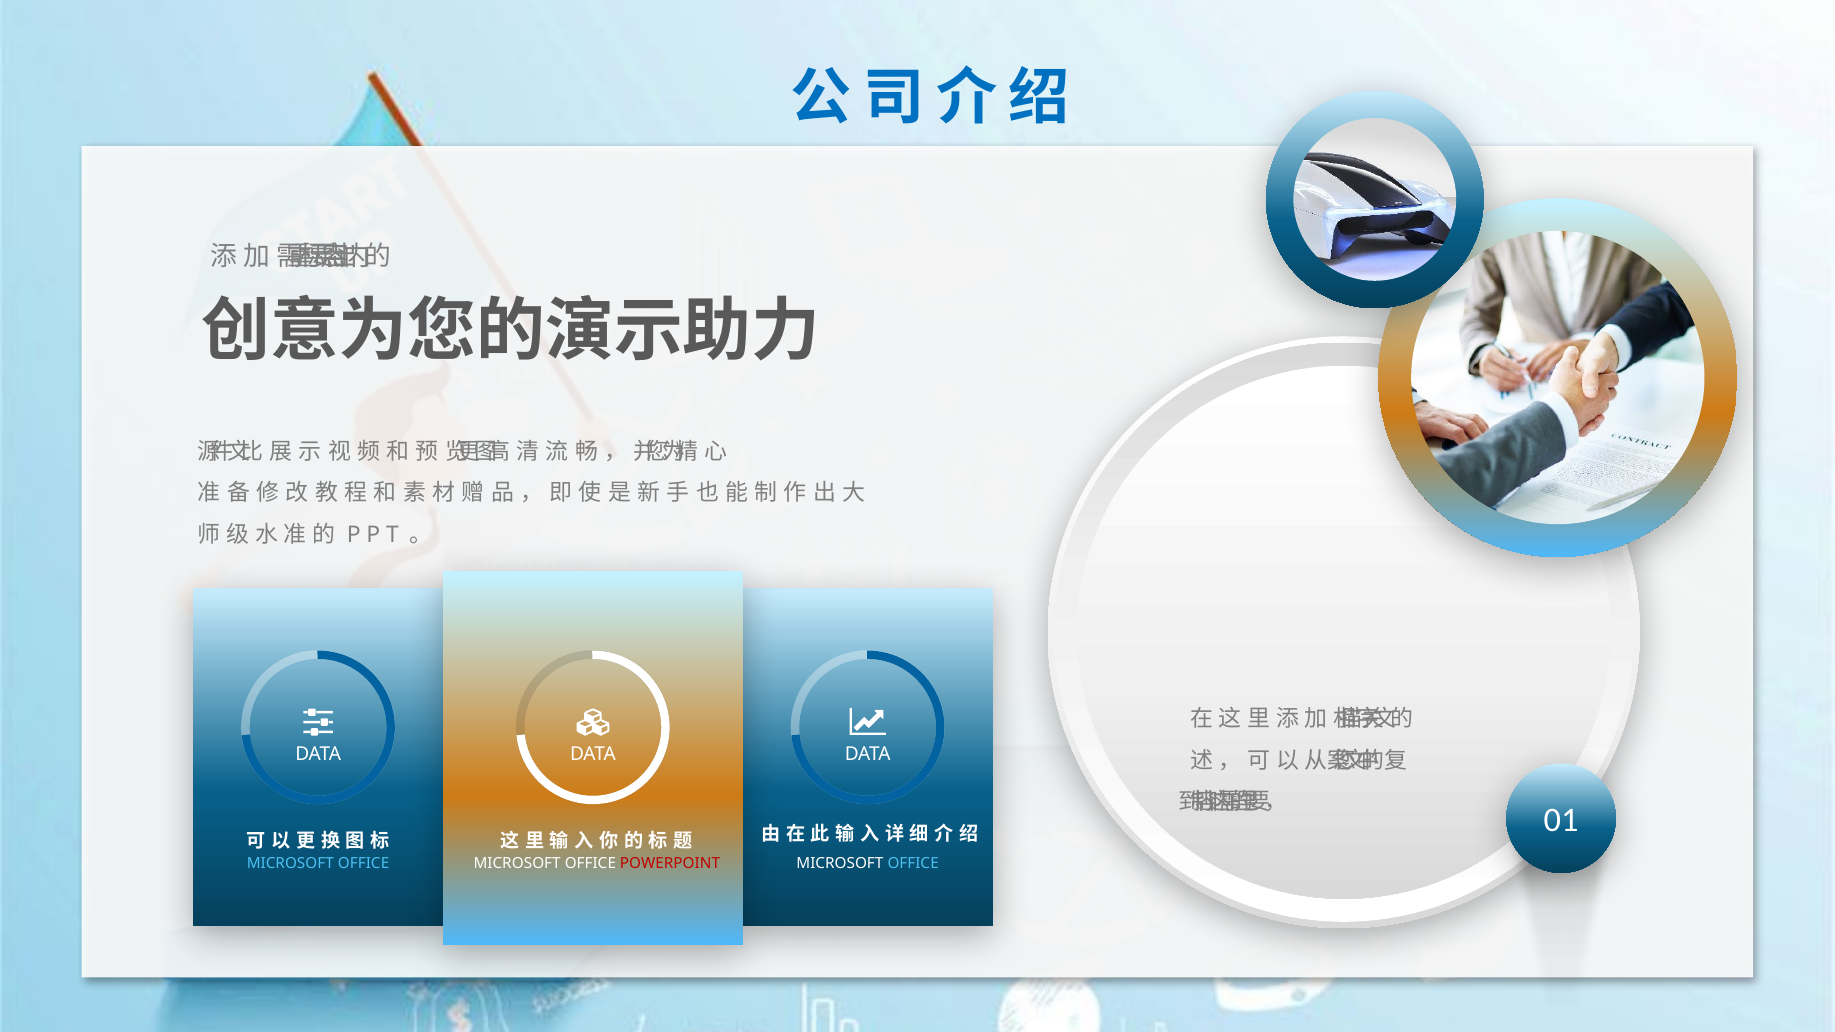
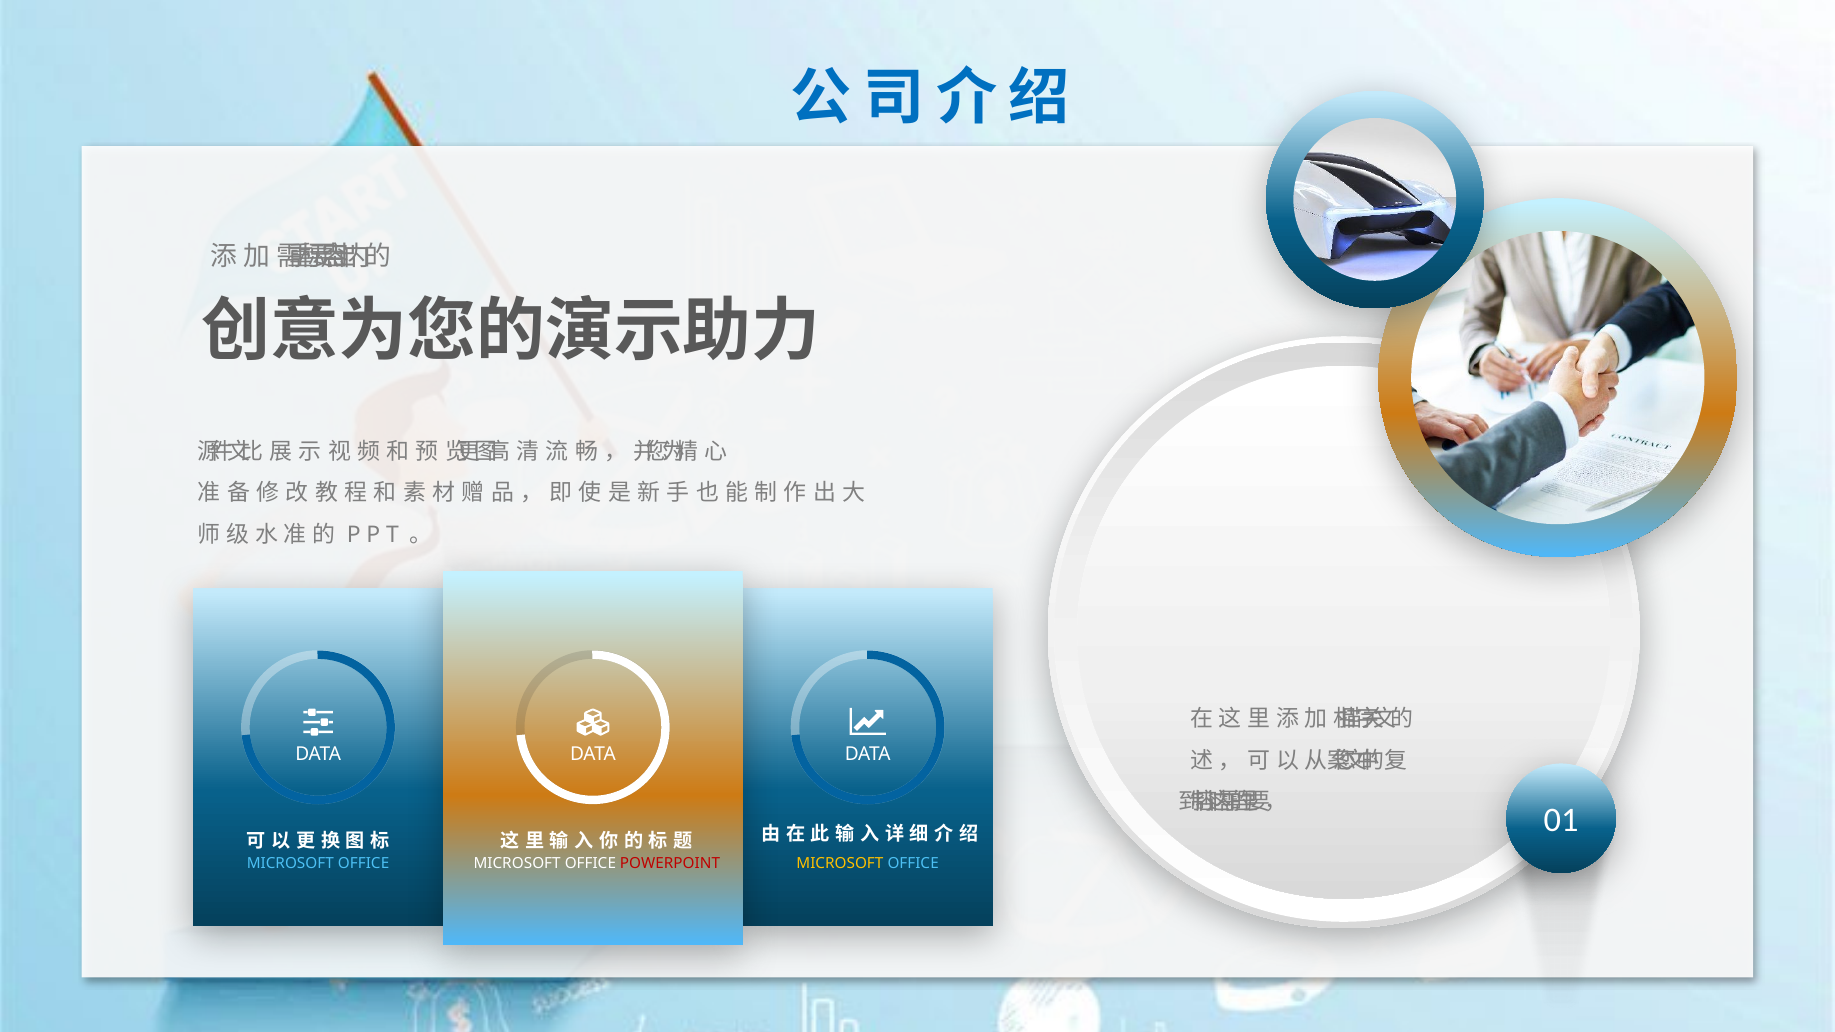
MICROSOFT colour: white -> yellow (840, 863)
